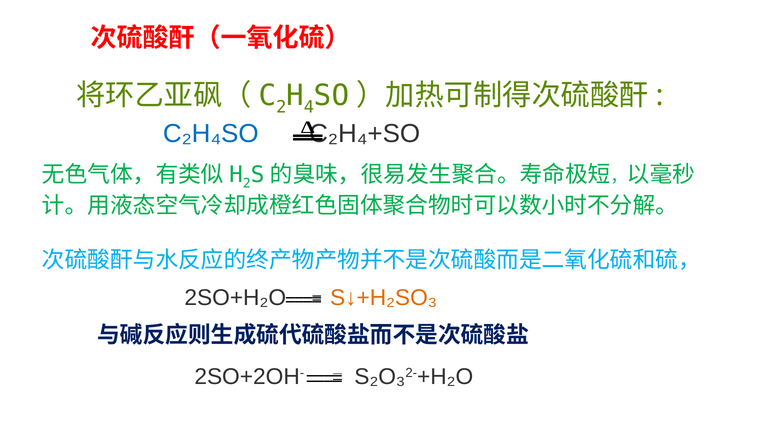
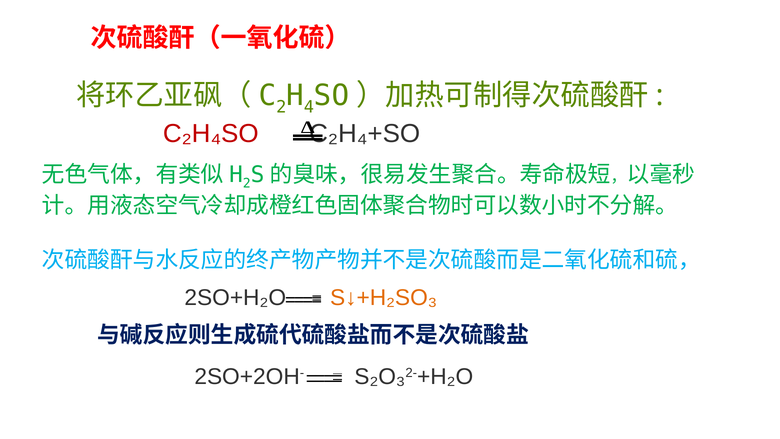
C₂H₄SO colour: blue -> red (211, 133)
